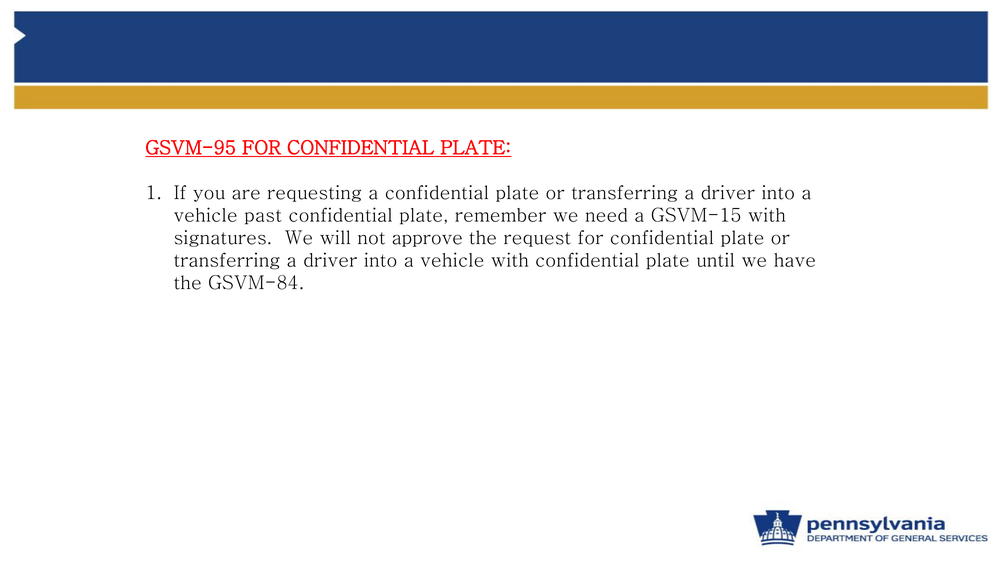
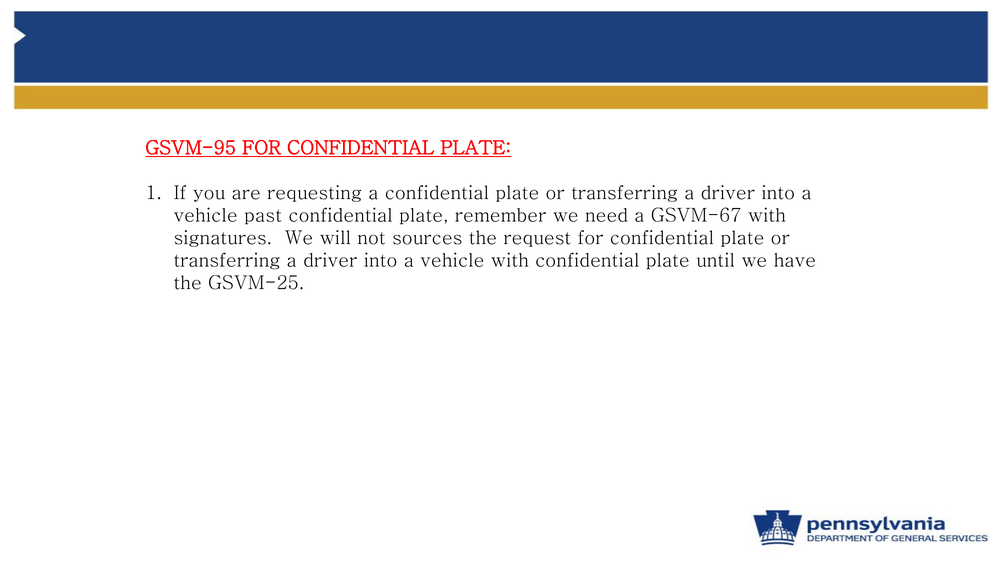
GSVM-15: GSVM-15 -> GSVM-67 (696, 216)
approve: approve -> sources (427, 238)
GSVM-84: GSVM-84 -> GSVM-25 (256, 283)
